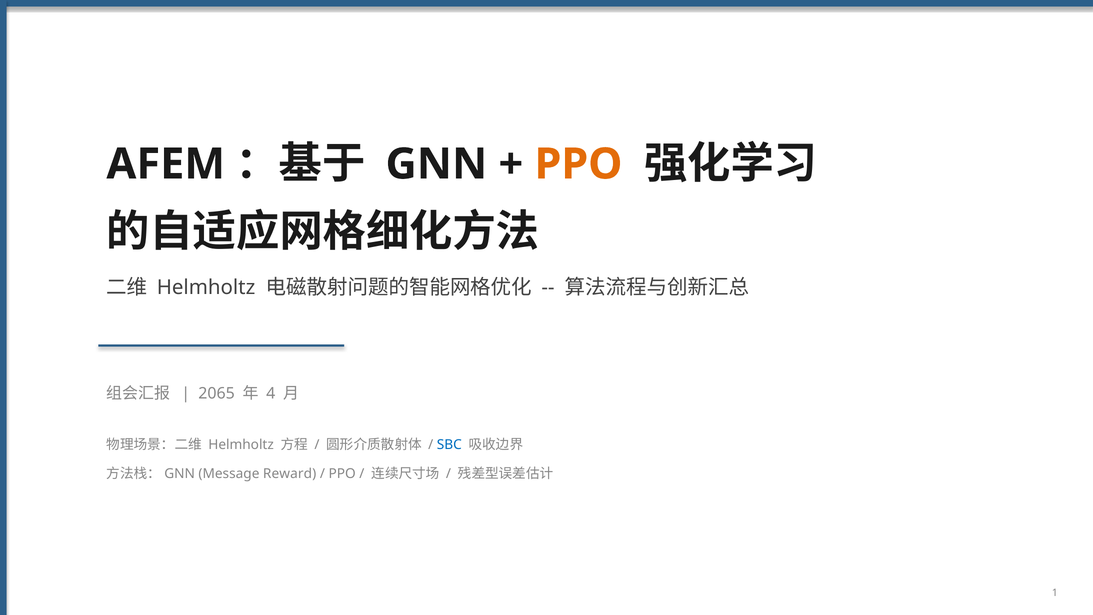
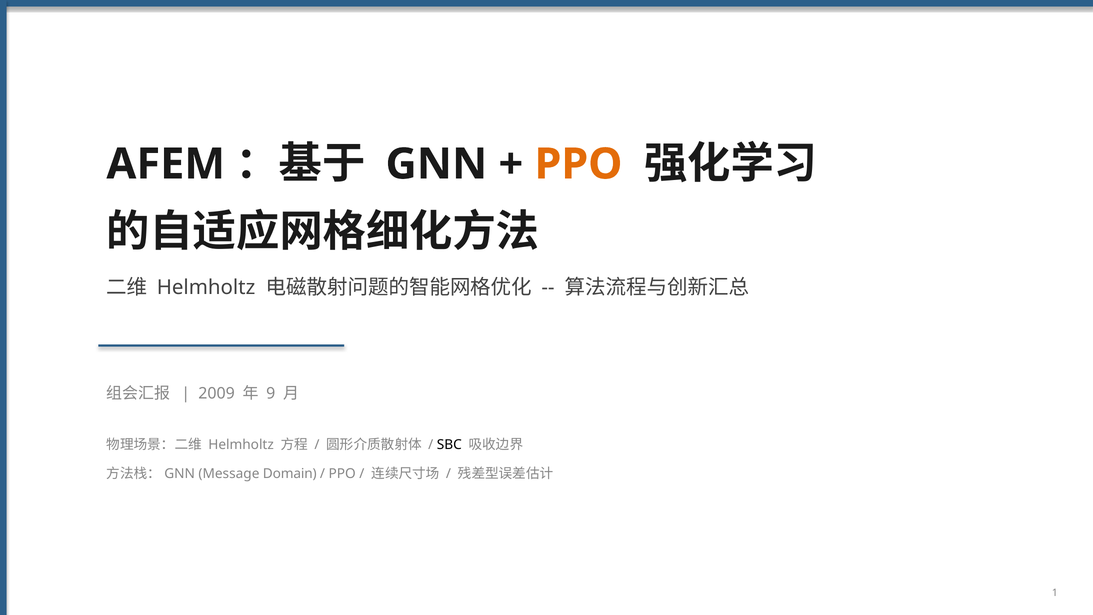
2065: 2065 -> 2009 (217, 393)
4: 4 -> 9 (271, 393)
SBC colour: blue -> black (449, 444)
Reward: Reward -> Domain (290, 474)
